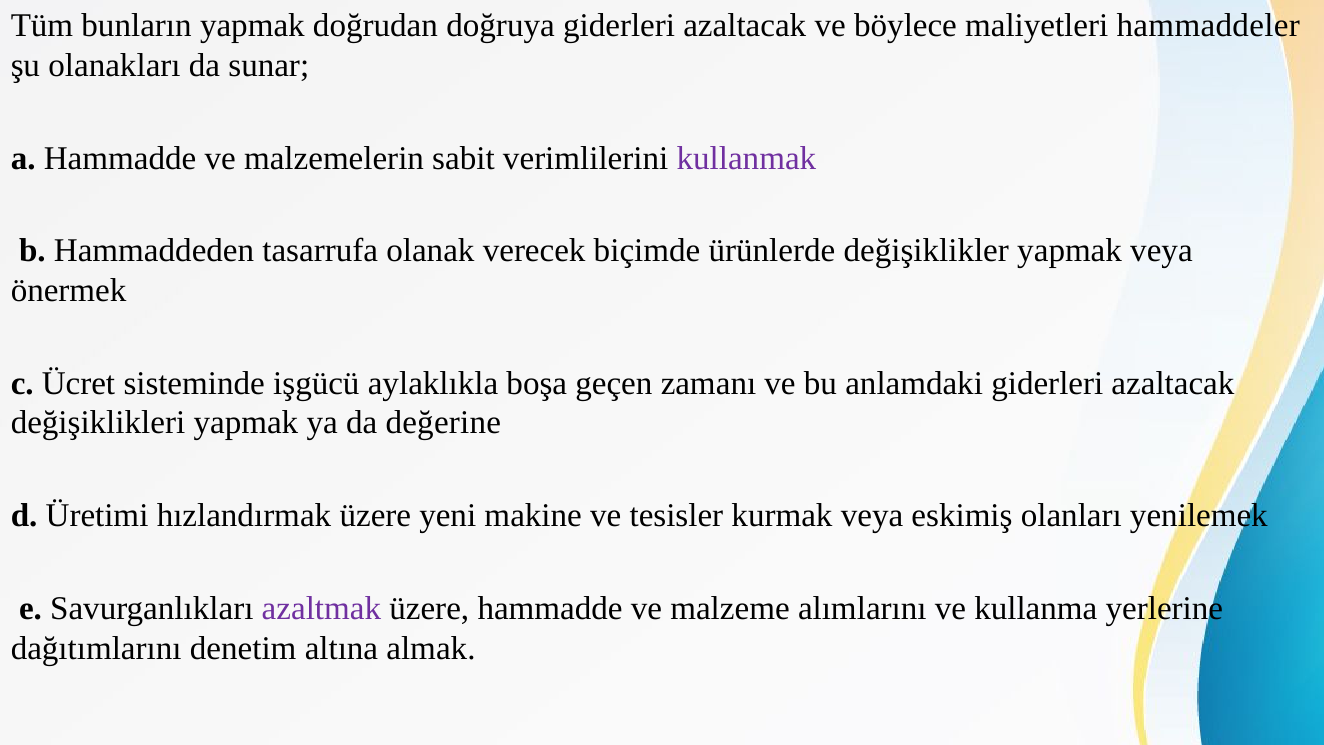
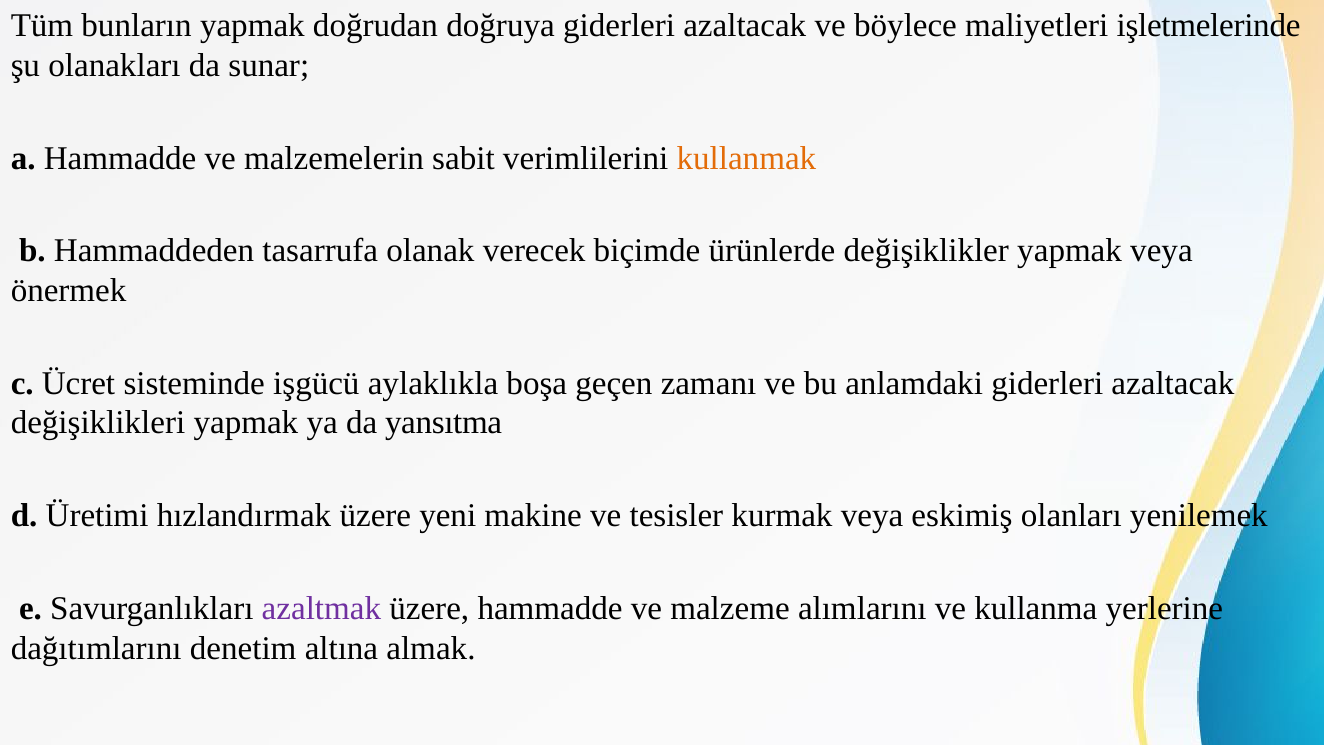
hammaddeler: hammaddeler -> işletmelerinde (1209, 26)
kullanmak colour: purple -> orange (746, 158)
değerine: değerine -> yansıtma (444, 423)
